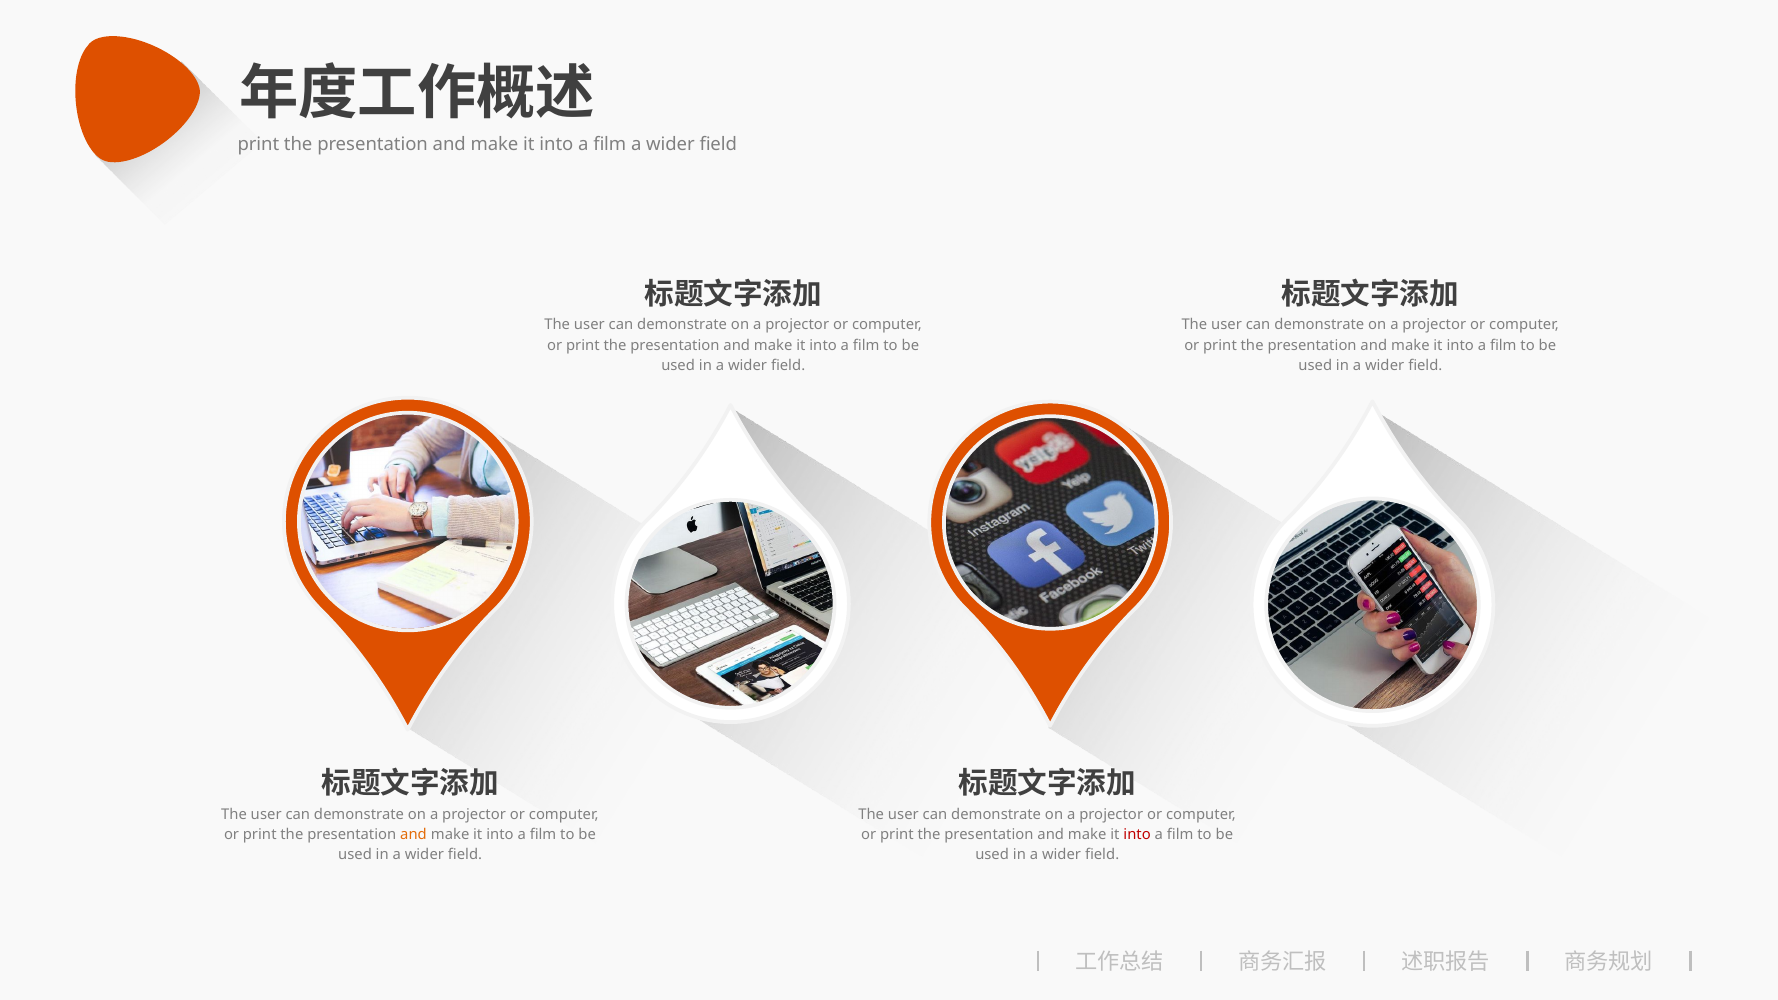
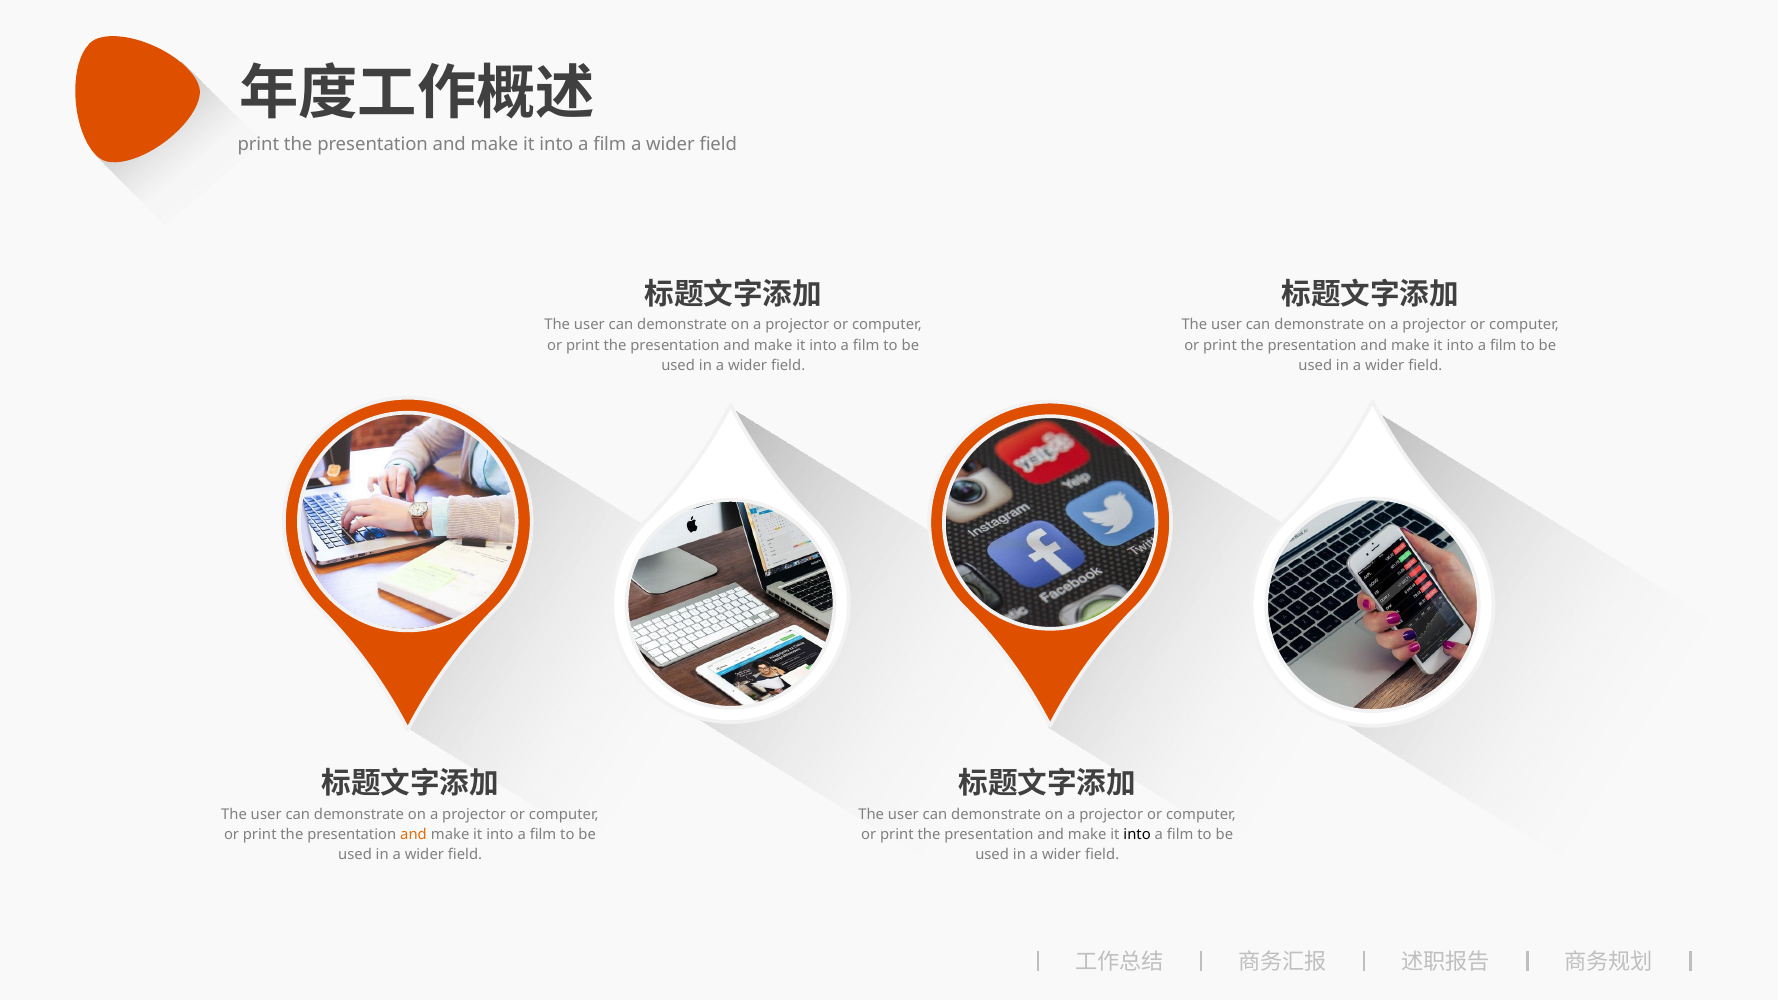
into colour: red -> black (1137, 835)
